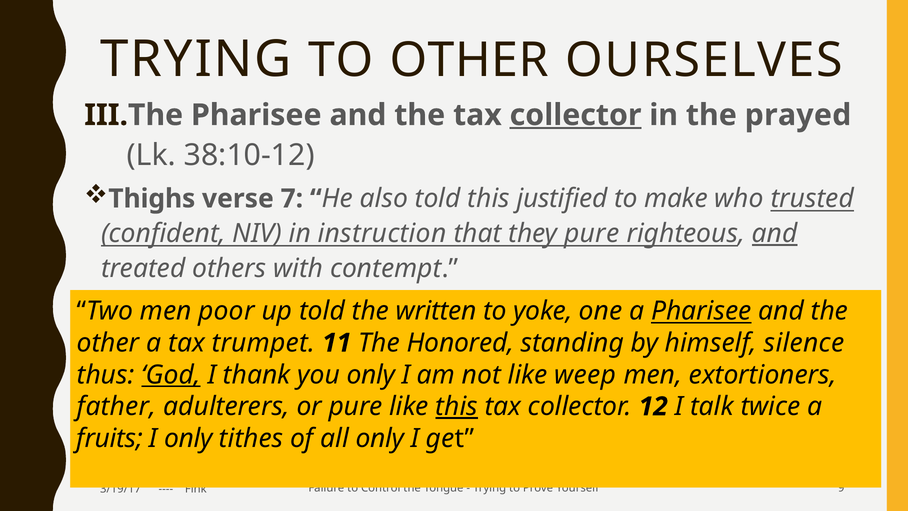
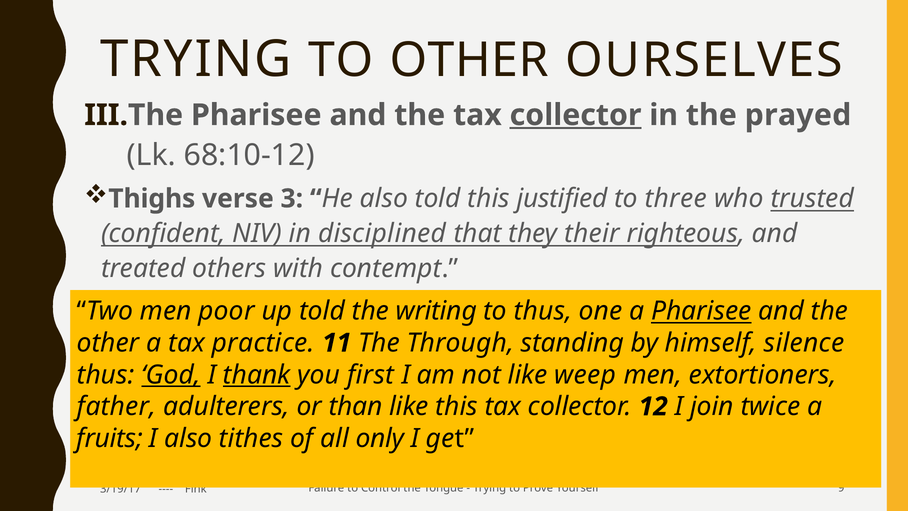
38:10-12: 38:10-12 -> 68:10-12 (249, 155)
7: 7 -> 3 (292, 199)
make: make -> three (676, 199)
instruction: instruction -> disciplined (382, 233)
they pure: pure -> their (592, 233)
and underline: present -> none (775, 233)
written: written -> writing (436, 311)
to yoke: yoke -> thus (543, 311)
trumpet: trumpet -> practice (263, 343)
Honored: Honored -> Through (460, 343)
thank underline: none -> present (257, 375)
you only: only -> first (371, 375)
or pure: pure -> than (356, 406)
this underline: present -> none (457, 406)
talk: talk -> join (712, 406)
I only: only -> also (188, 438)
